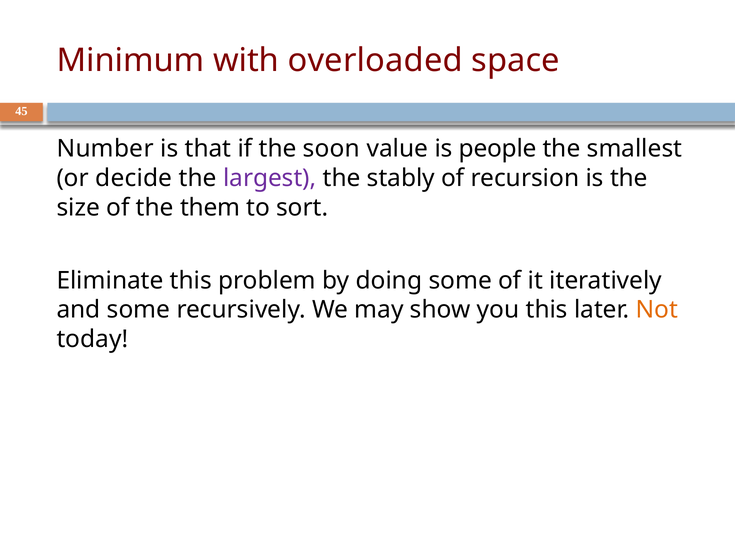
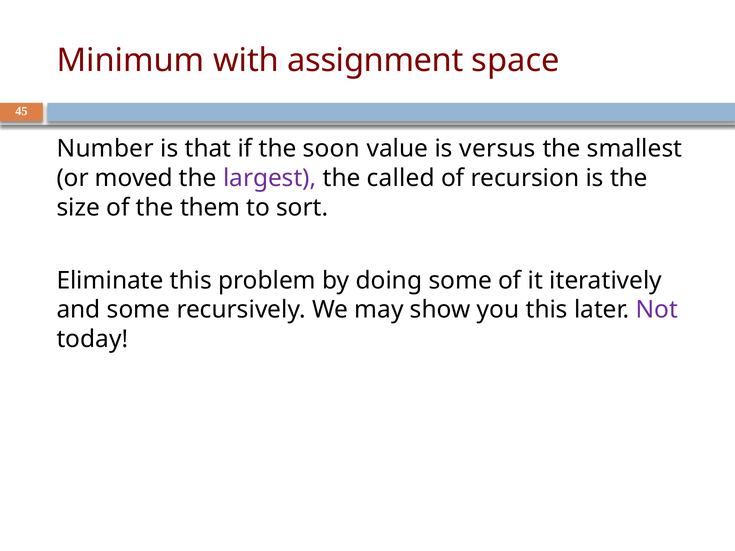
overloaded: overloaded -> assignment (375, 60)
people: people -> versus (498, 149)
decide: decide -> moved (134, 178)
stably: stably -> called (401, 178)
Not colour: orange -> purple (657, 310)
